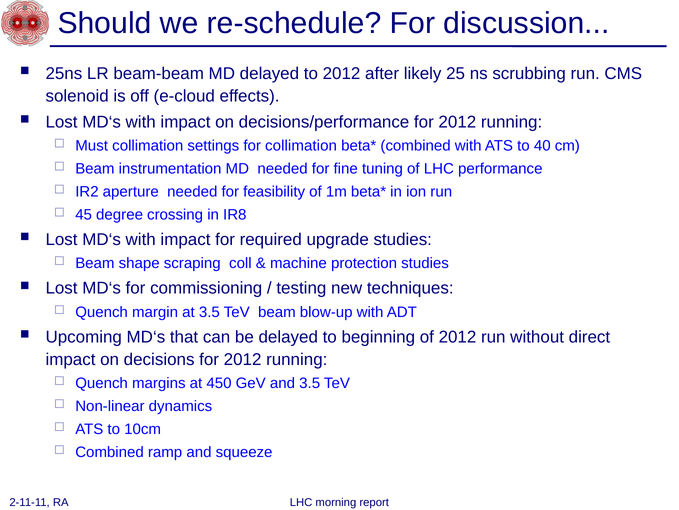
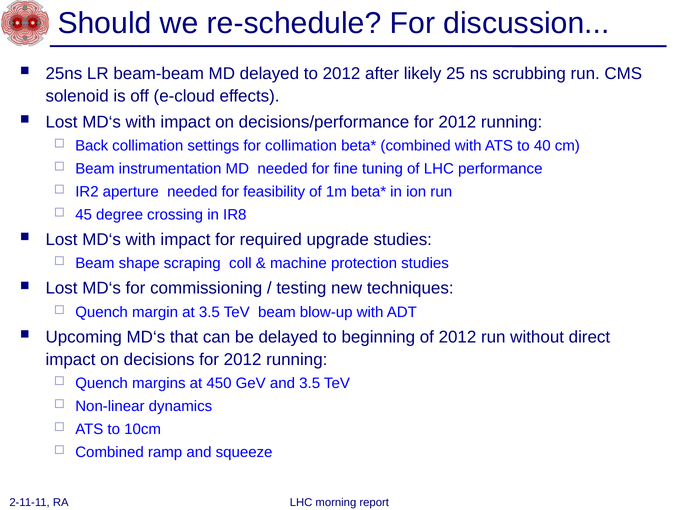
Must: Must -> Back (92, 146)
